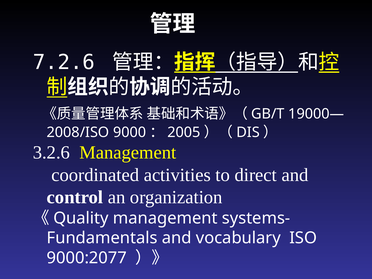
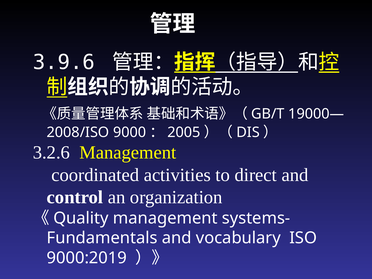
7.2.6: 7.2.6 -> 3.9.6 (64, 62)
9000:2077: 9000:2077 -> 9000:2019 (87, 258)
